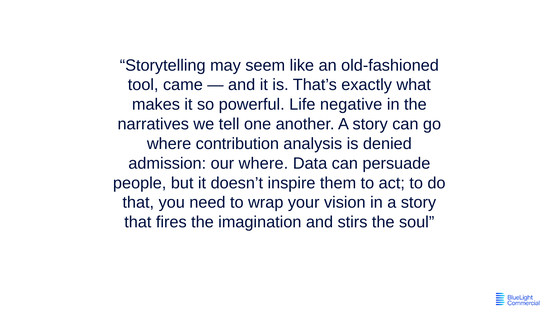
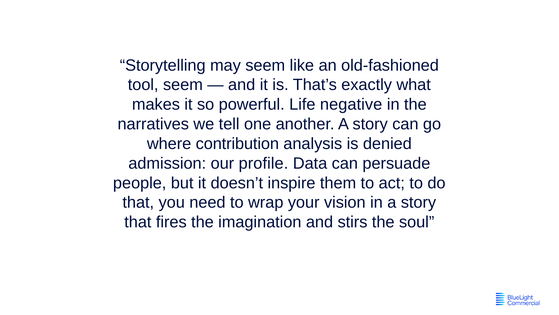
tool came: came -> seem (183, 85)
our where: where -> profile (263, 163)
